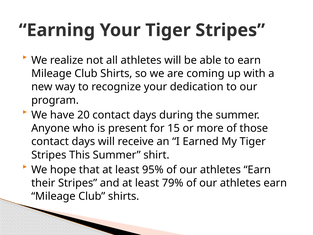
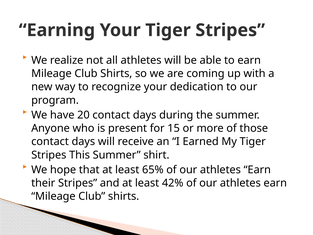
95%: 95% -> 65% (153, 170)
79%: 79% -> 42% (173, 183)
